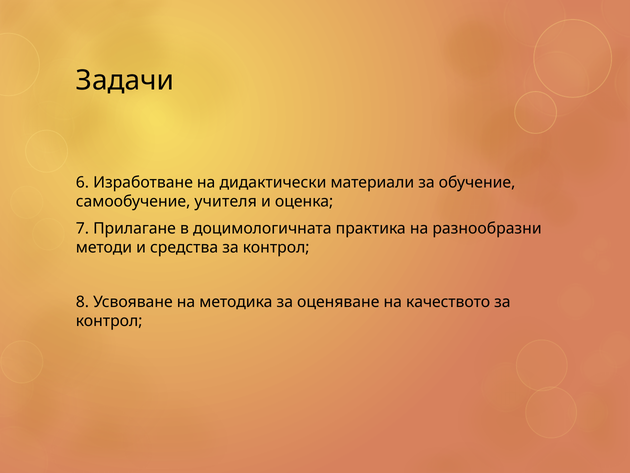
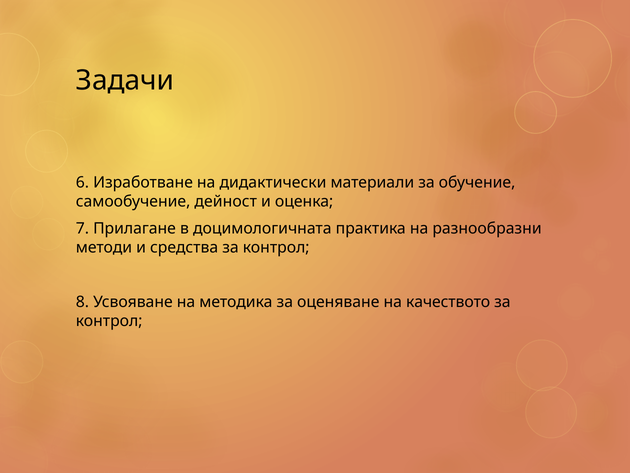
учителя: учителя -> дейност (226, 201)
